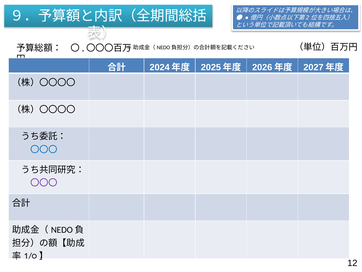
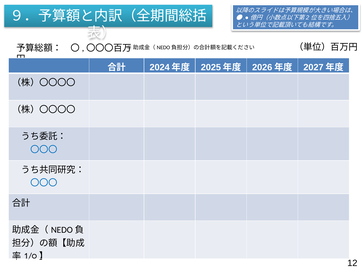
〇〇〇 colour: purple -> blue (44, 183)
